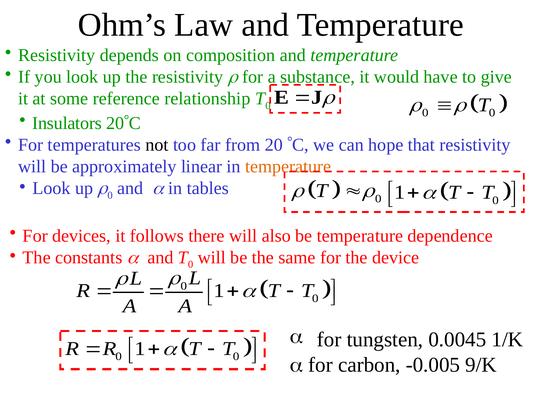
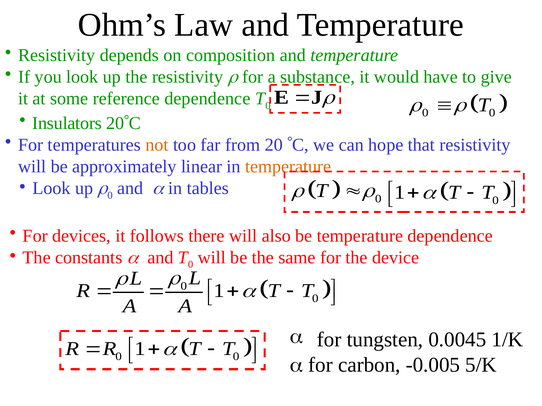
reference relationship: relationship -> dependence (207, 99)
not colour: black -> orange (157, 145)
9/K: 9/K -> 5/K (481, 365)
